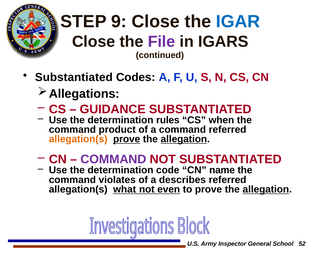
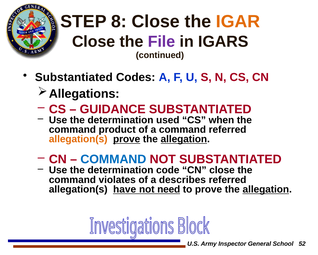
9: 9 -> 8 (119, 21)
IGAR colour: blue -> orange (238, 21)
rules: rules -> used (168, 120)
COMMAND colour: purple -> blue (113, 159)
CN name: name -> close (222, 170)
what: what -> have (125, 189)
even: even -> need (169, 189)
